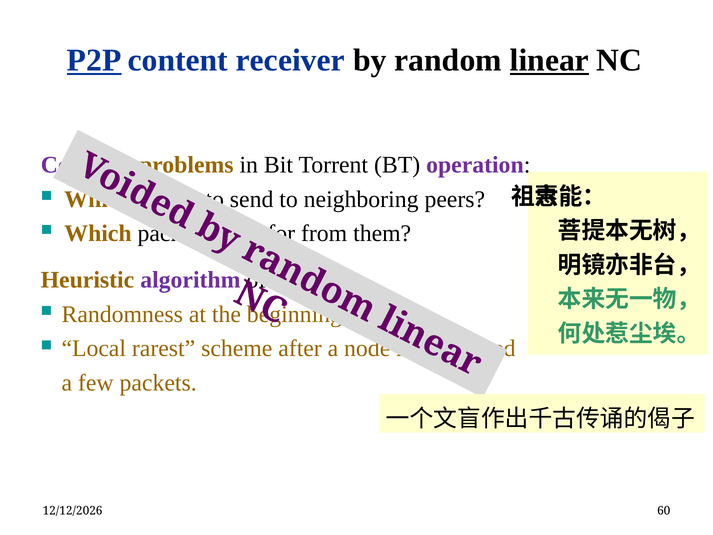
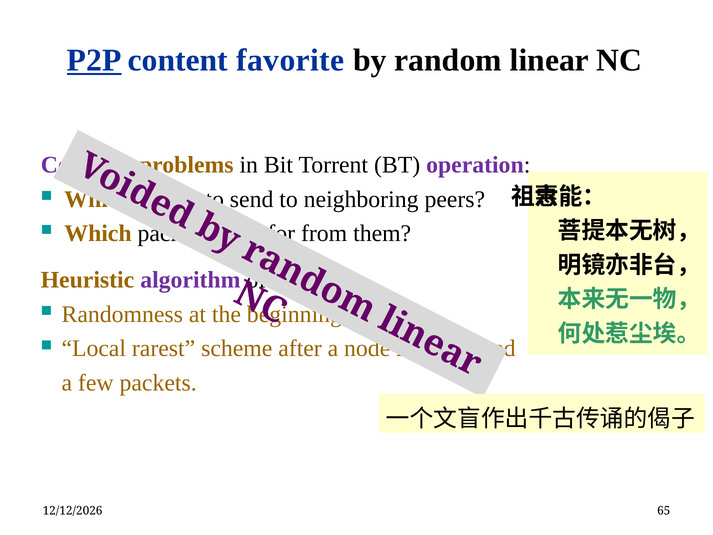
receiver: receiver -> favorite (290, 60)
linear underline: present -> none (549, 60)
60: 60 -> 65 (664, 511)
